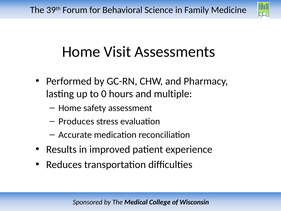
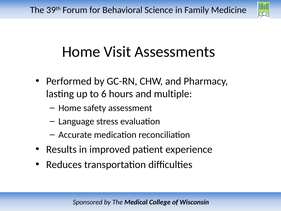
0: 0 -> 6 (104, 94)
Produces: Produces -> Language (76, 121)
